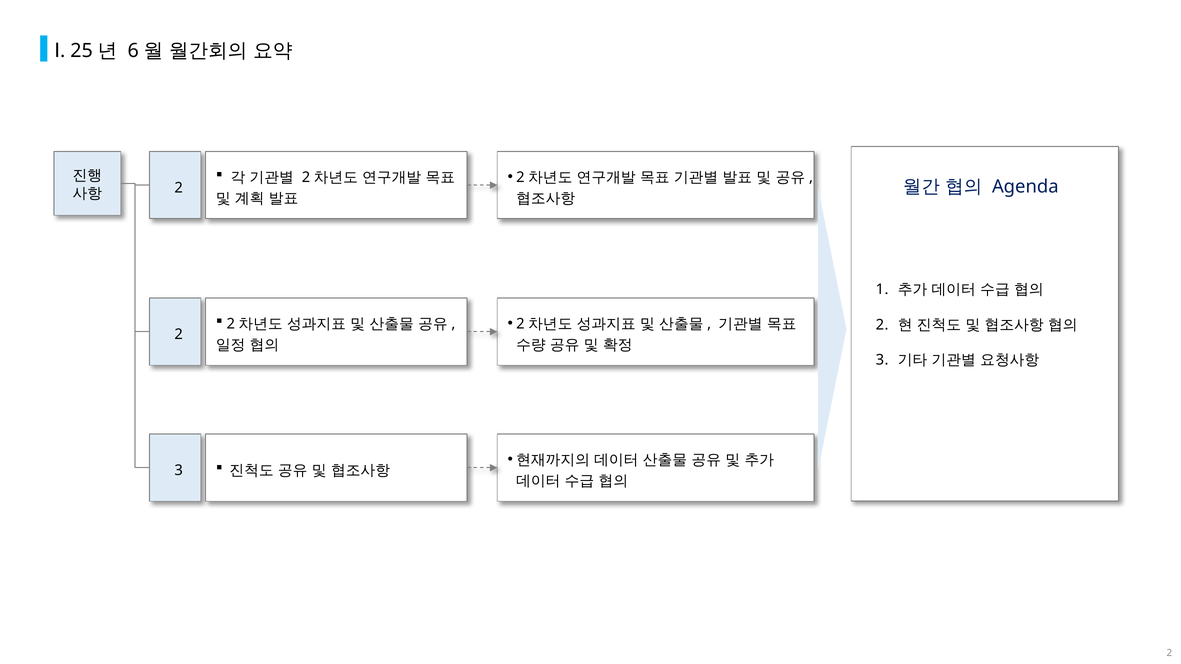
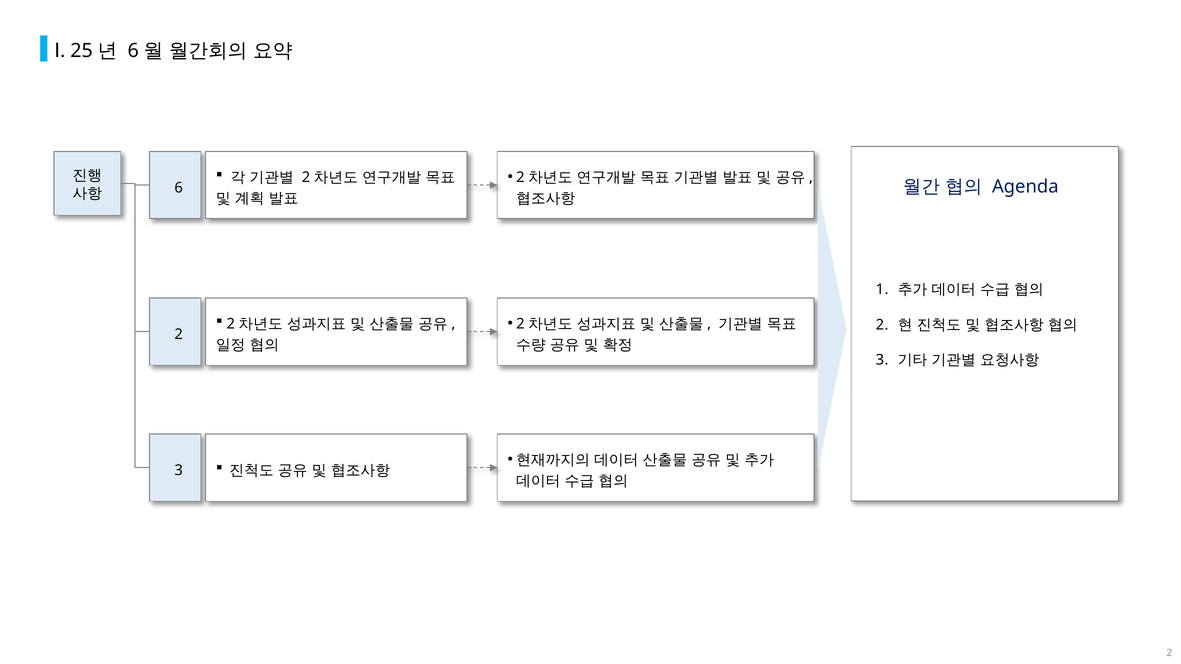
2: 2 -> 6 (179, 188)
